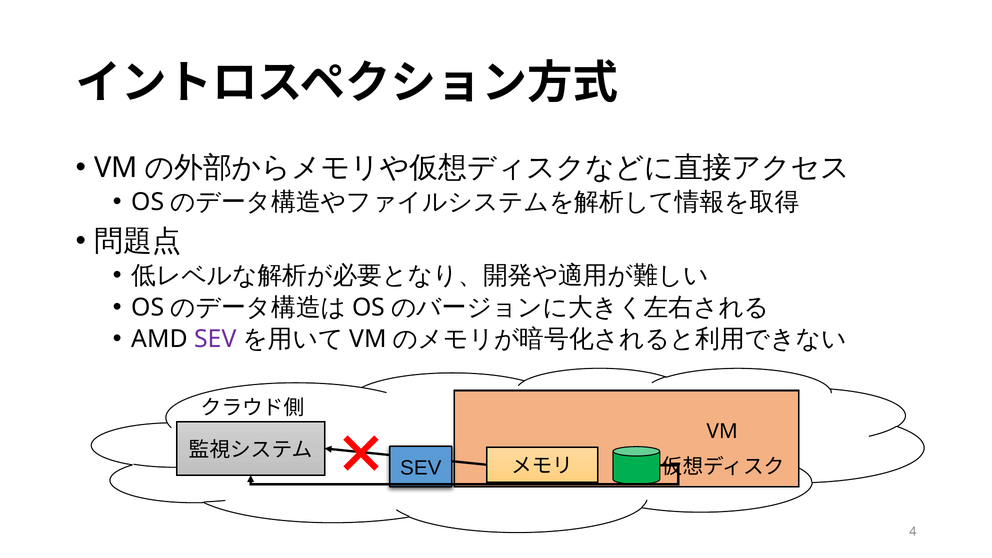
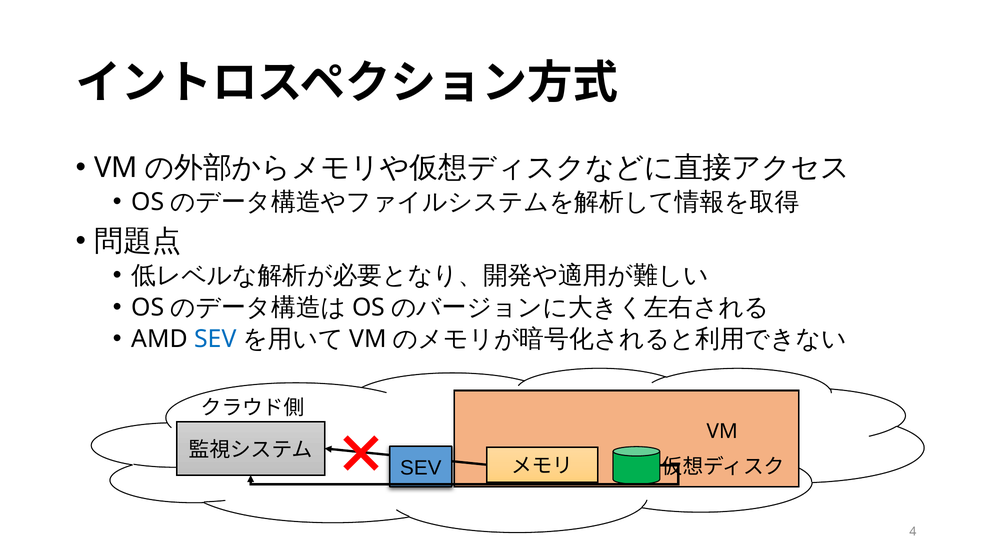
SEV colour: purple -> blue (215, 339)
